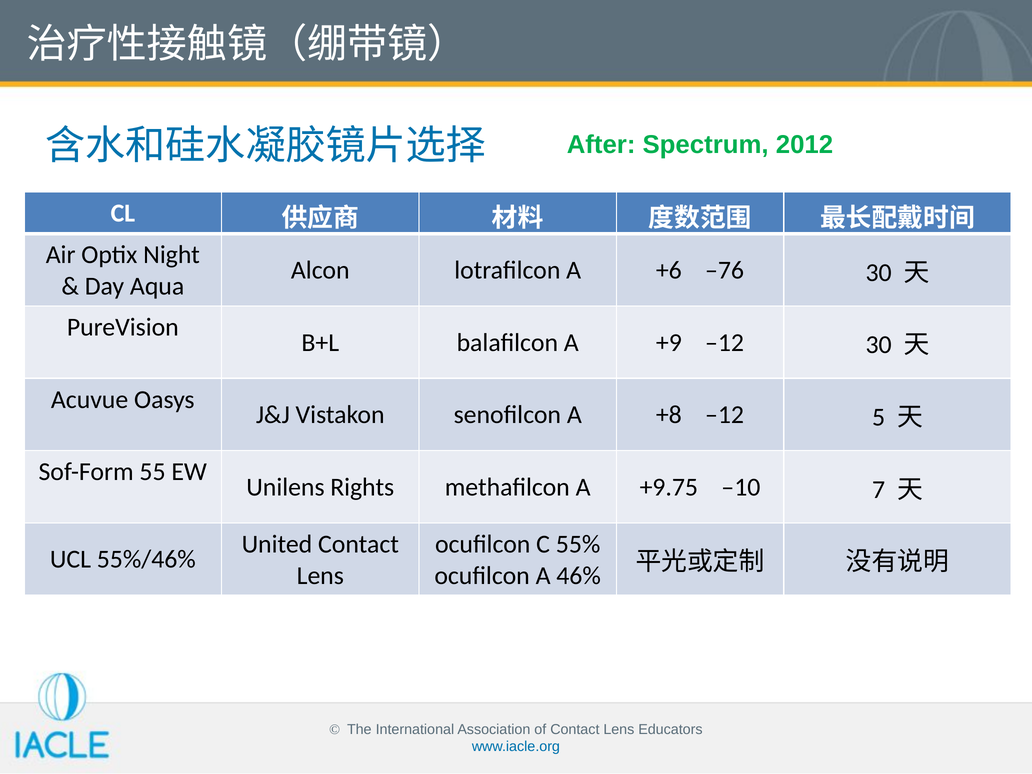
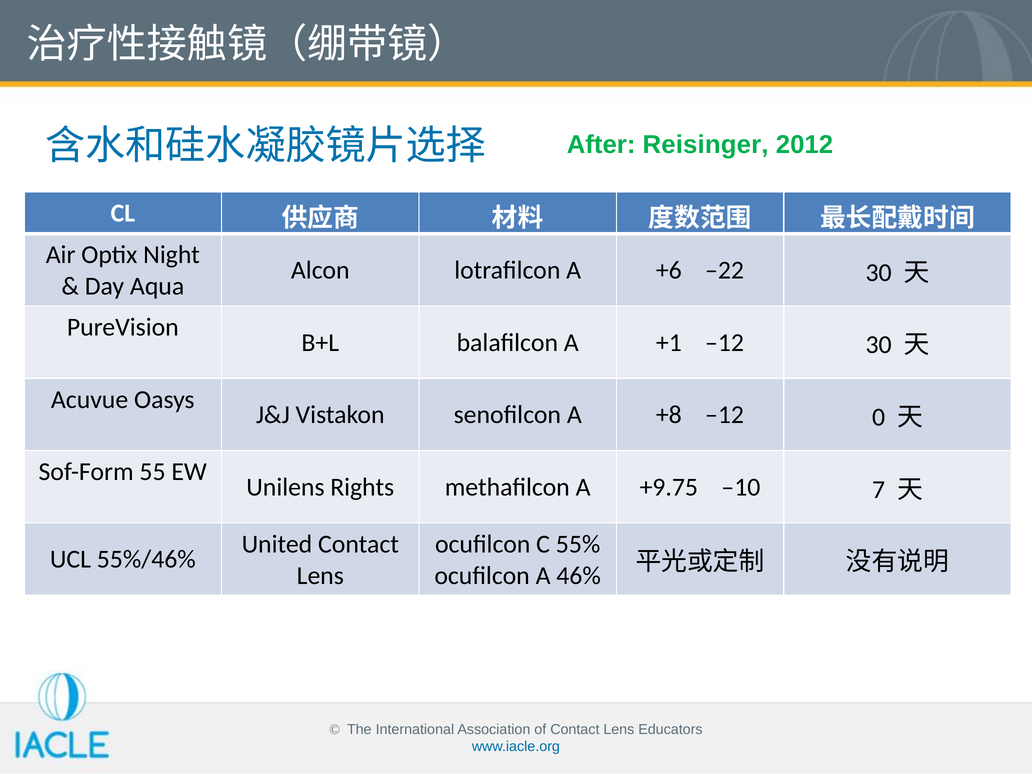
Spectrum: Spectrum -> Reisinger (706, 145)
–76: –76 -> –22 (725, 270)
+9: +9 -> +1 (669, 343)
5: 5 -> 0 (879, 417)
